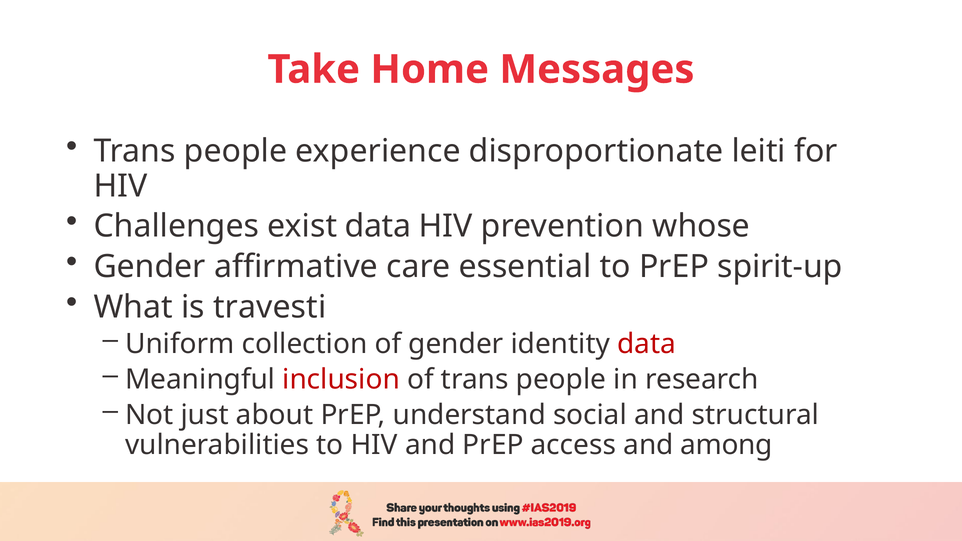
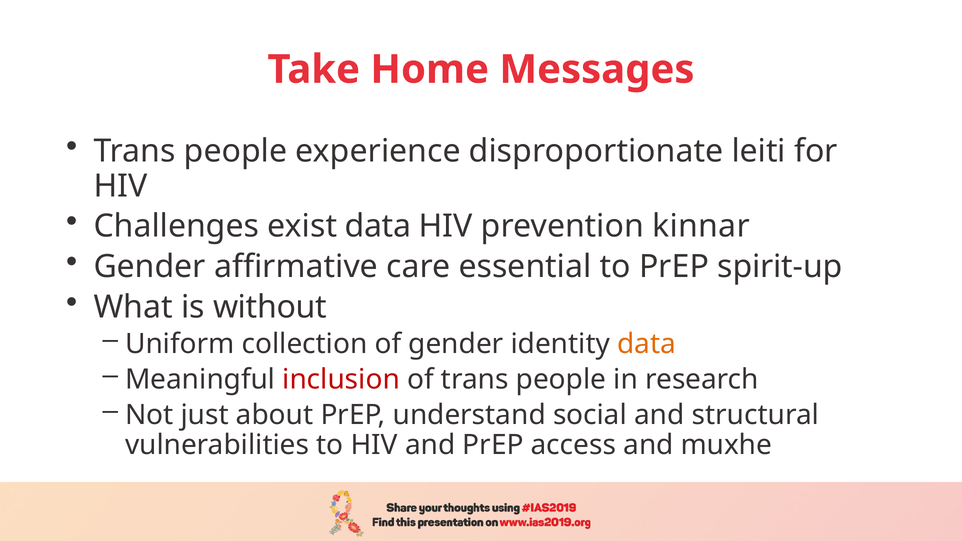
whose: whose -> kinnar (701, 226)
travesti: travesti -> without (270, 307)
data colour: red -> orange (647, 344)
among: among -> muxhe (726, 445)
